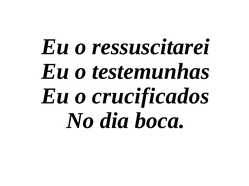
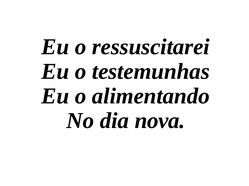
crucificados: crucificados -> alimentando (151, 96)
boca: boca -> nova (160, 121)
